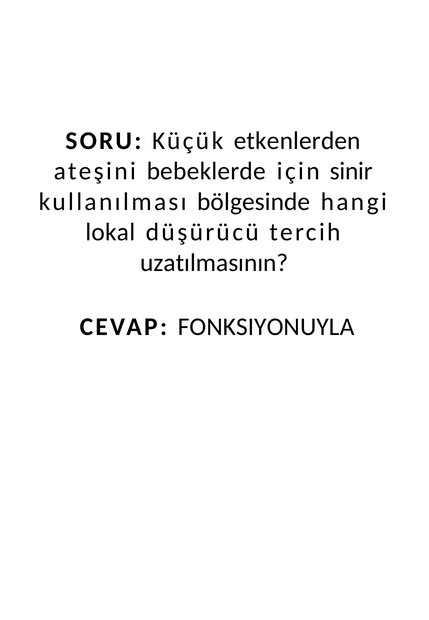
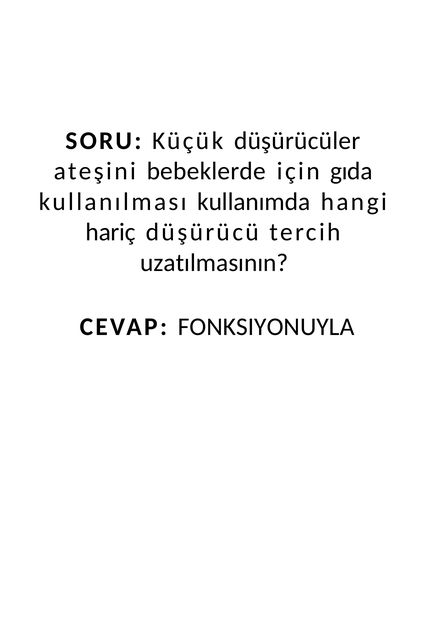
etkenlerden: etkenlerden -> düşürücüler (297, 141)
sinir: sinir -> gıda (351, 171)
bölgesinde: bölgesinde -> kullanımda (254, 202)
lokal: lokal -> hariç (111, 232)
